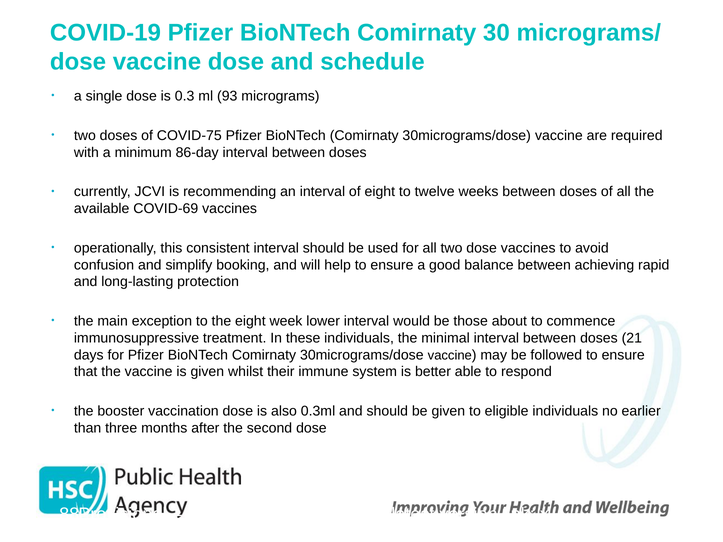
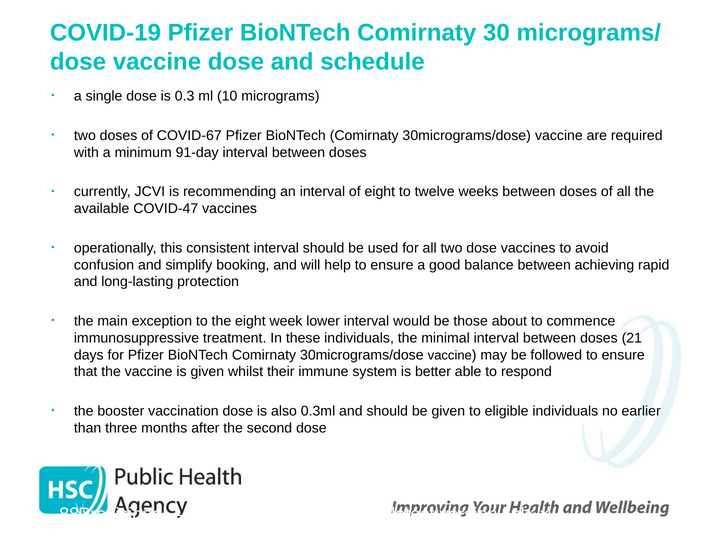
93: 93 -> 10 (227, 96)
COVID-75: COVID-75 -> COVID-67 (189, 136)
86-day: 86-day -> 91-day (197, 153)
COVID-69: COVID-69 -> COVID-47 (166, 209)
